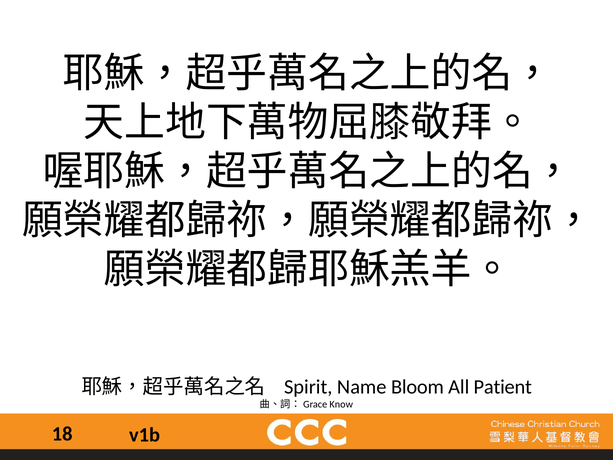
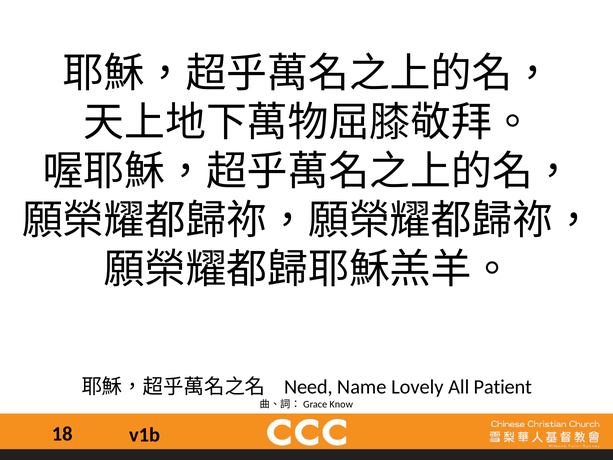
Spirit: Spirit -> Need (308, 387)
Bloom: Bloom -> Lovely (417, 387)
